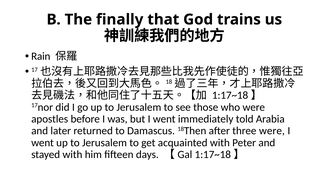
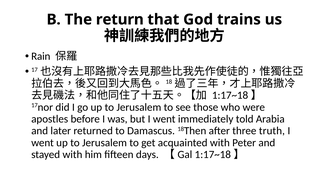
finally: finally -> return (120, 19)
three were: were -> truth (272, 131)
